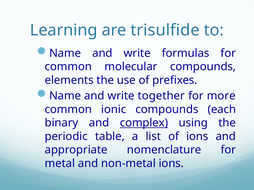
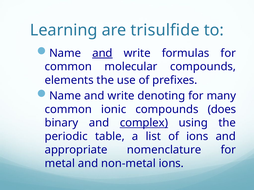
and underline: none -> present (102, 53)
together: together -> denoting (161, 96)
more: more -> many (221, 96)
each: each -> does (222, 110)
